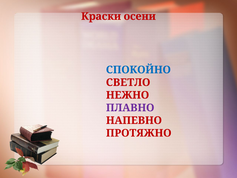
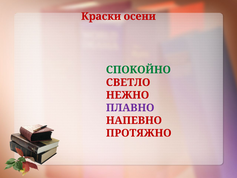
СПОКОЙНО colour: blue -> green (138, 70)
